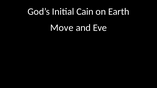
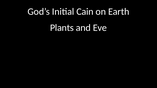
Move: Move -> Plants (62, 28)
